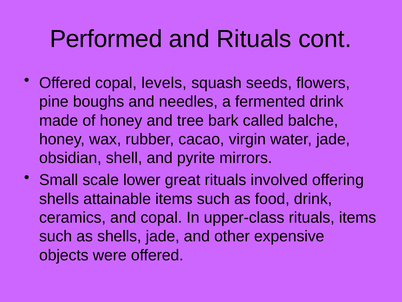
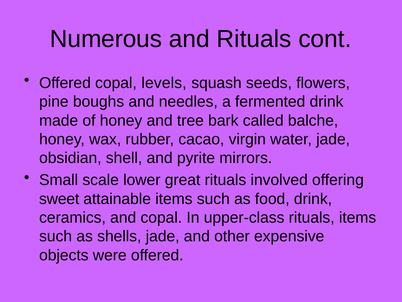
Performed: Performed -> Numerous (106, 39)
shells: shells -> sweet (59, 199)
